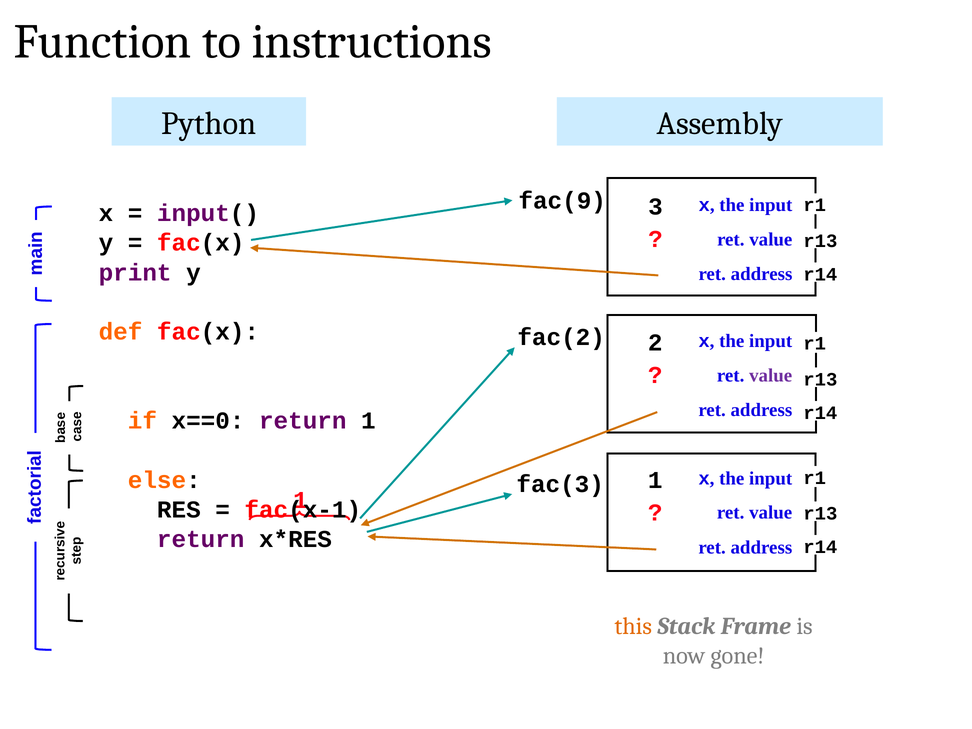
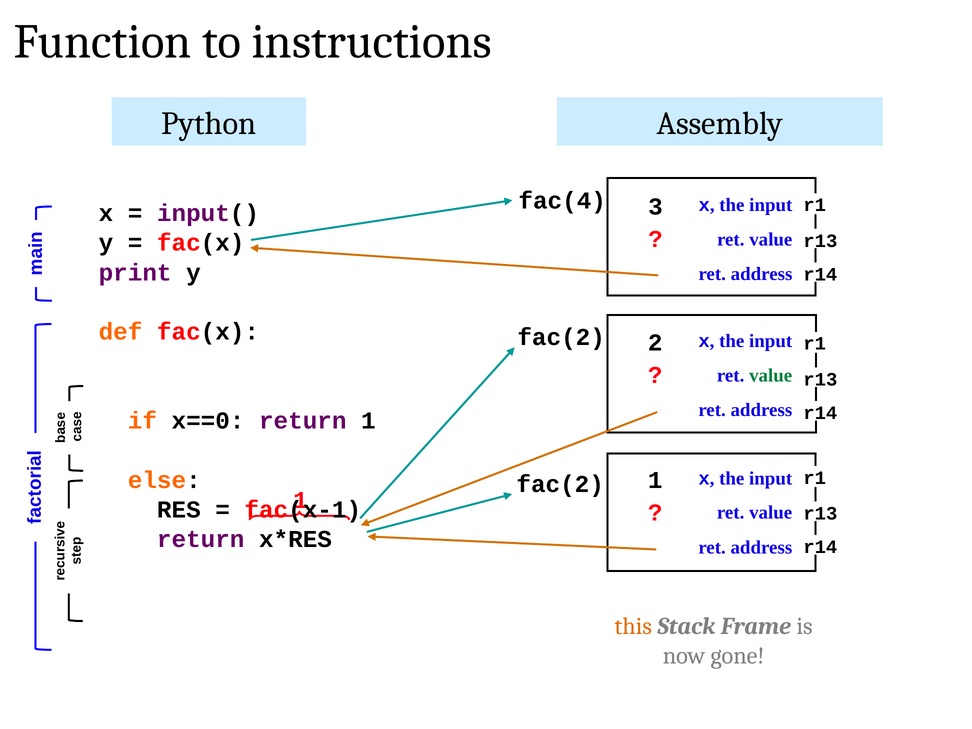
fac(9: fac(9 -> fac(4 (562, 201)
value colour: purple -> green (771, 375)
fac(3: fac(3 -> fac(2 (560, 484)
